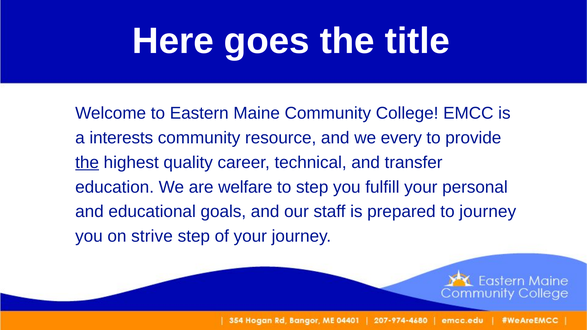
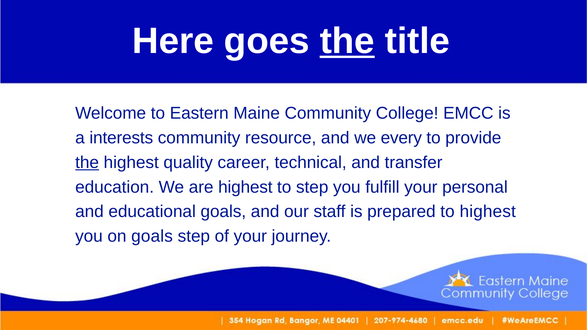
the underline: none -> present (347, 41)
are welfare: welfare -> highest (245, 187)
to journey: journey -> highest (488, 212)
on strive: strive -> goals (152, 236)
